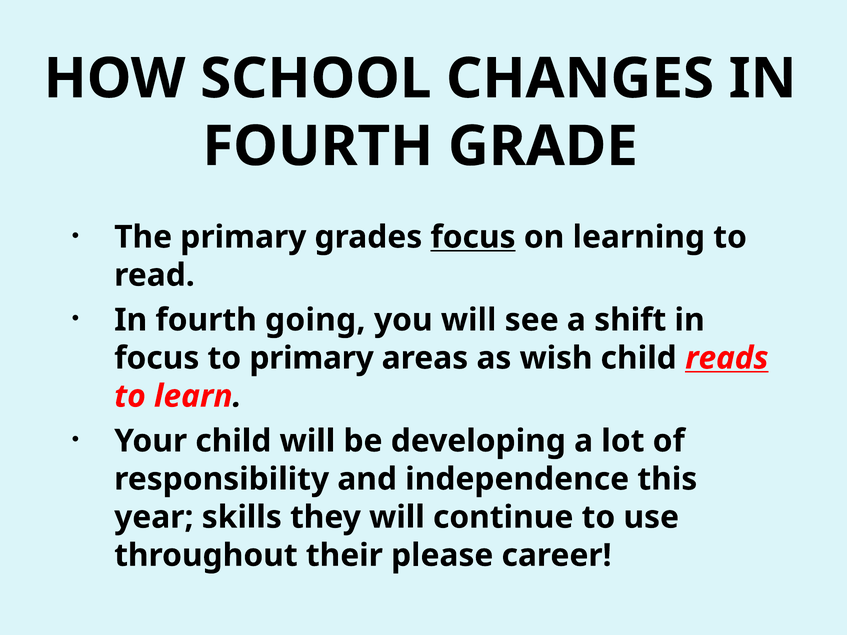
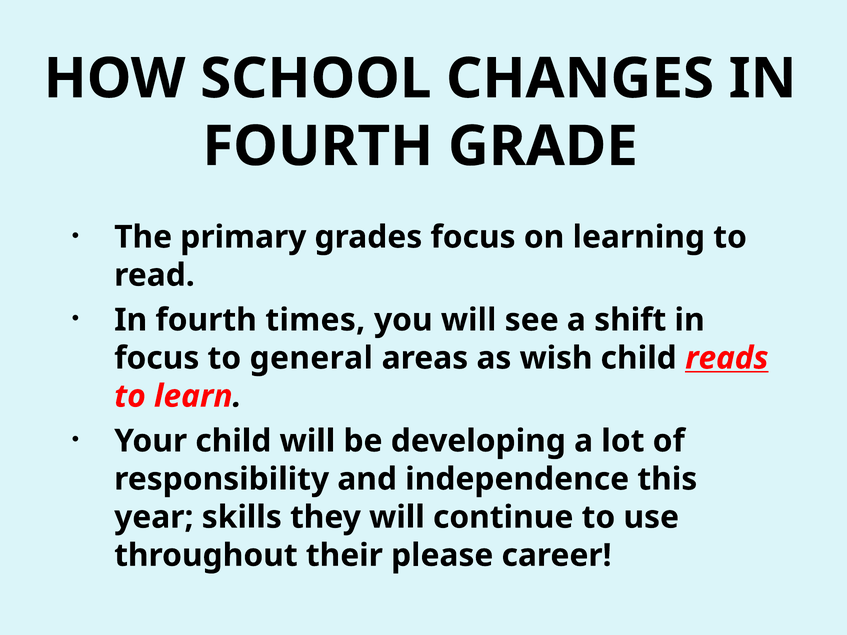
focus underline: present -> none (473, 237)
going: going -> times (315, 320)
to primary: primary -> general (311, 358)
